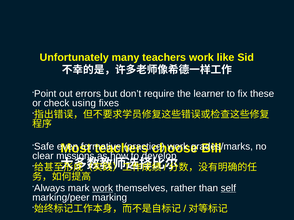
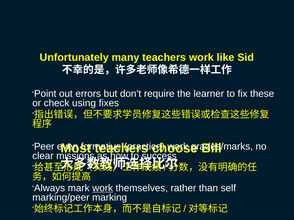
Safe: Safe -> Peer (44, 147)
develop: develop -> success (159, 156)
self underline: present -> none (228, 188)
